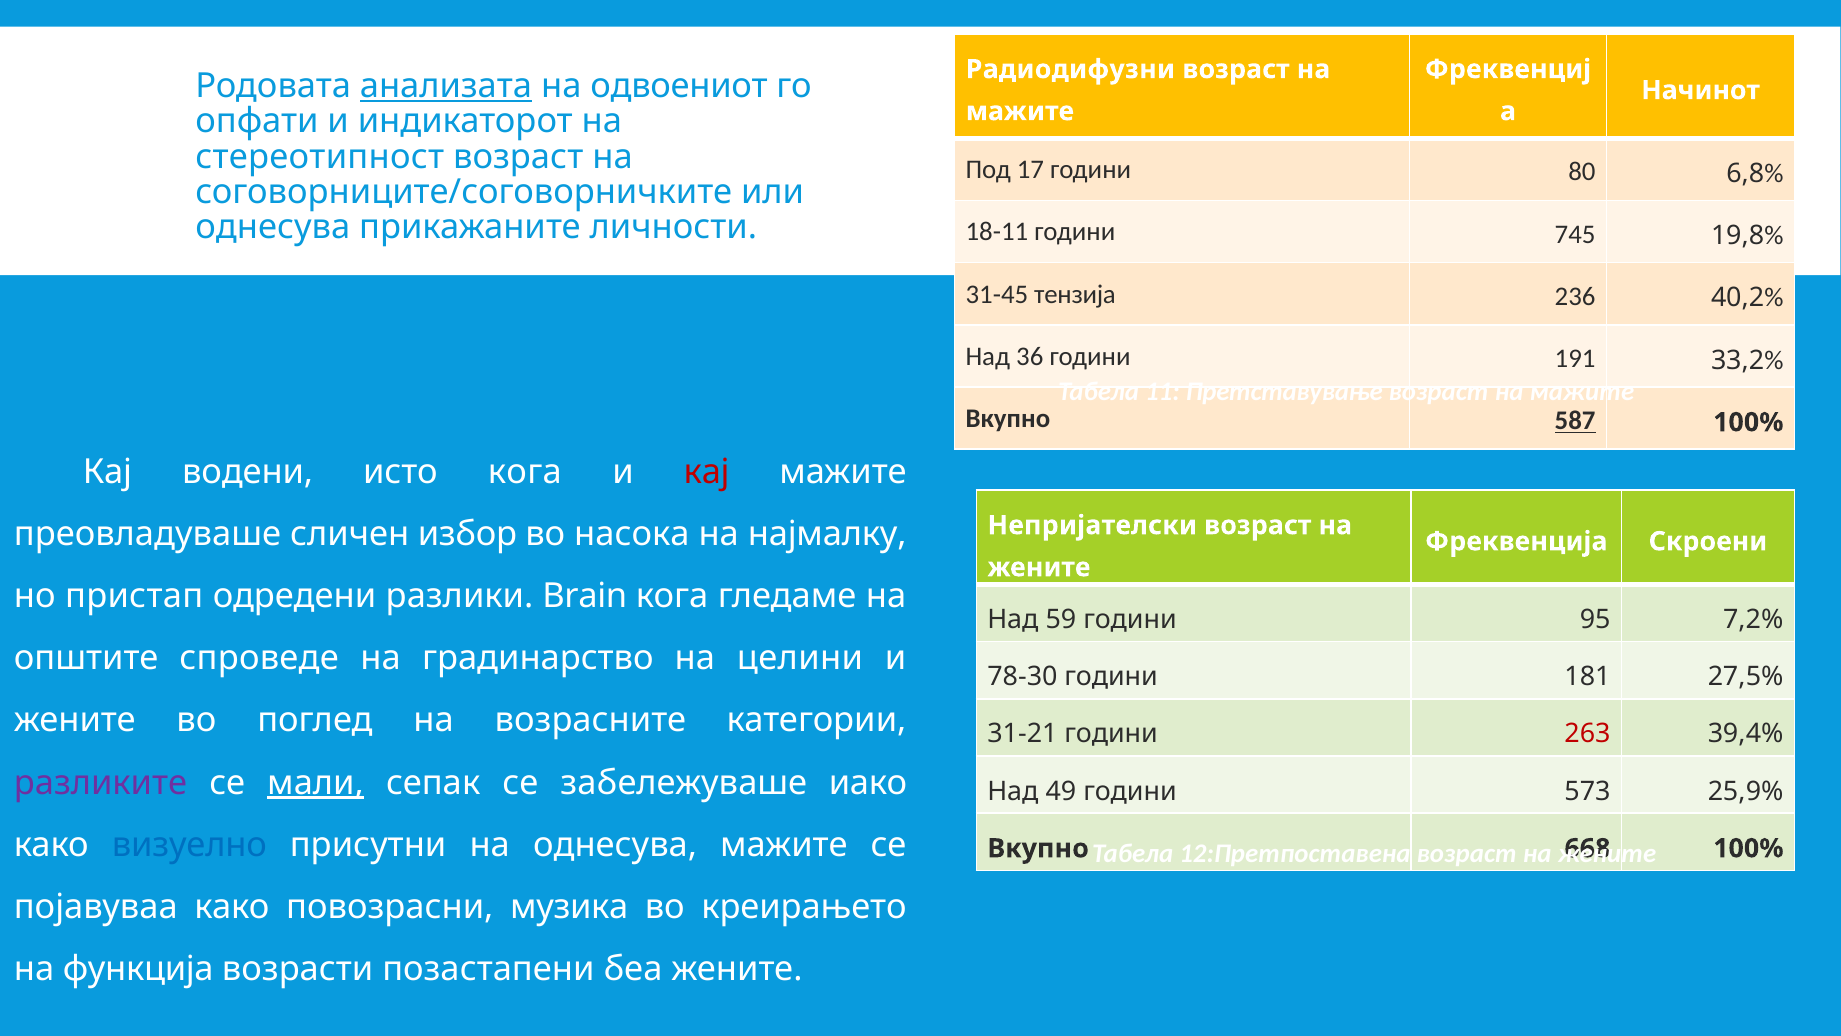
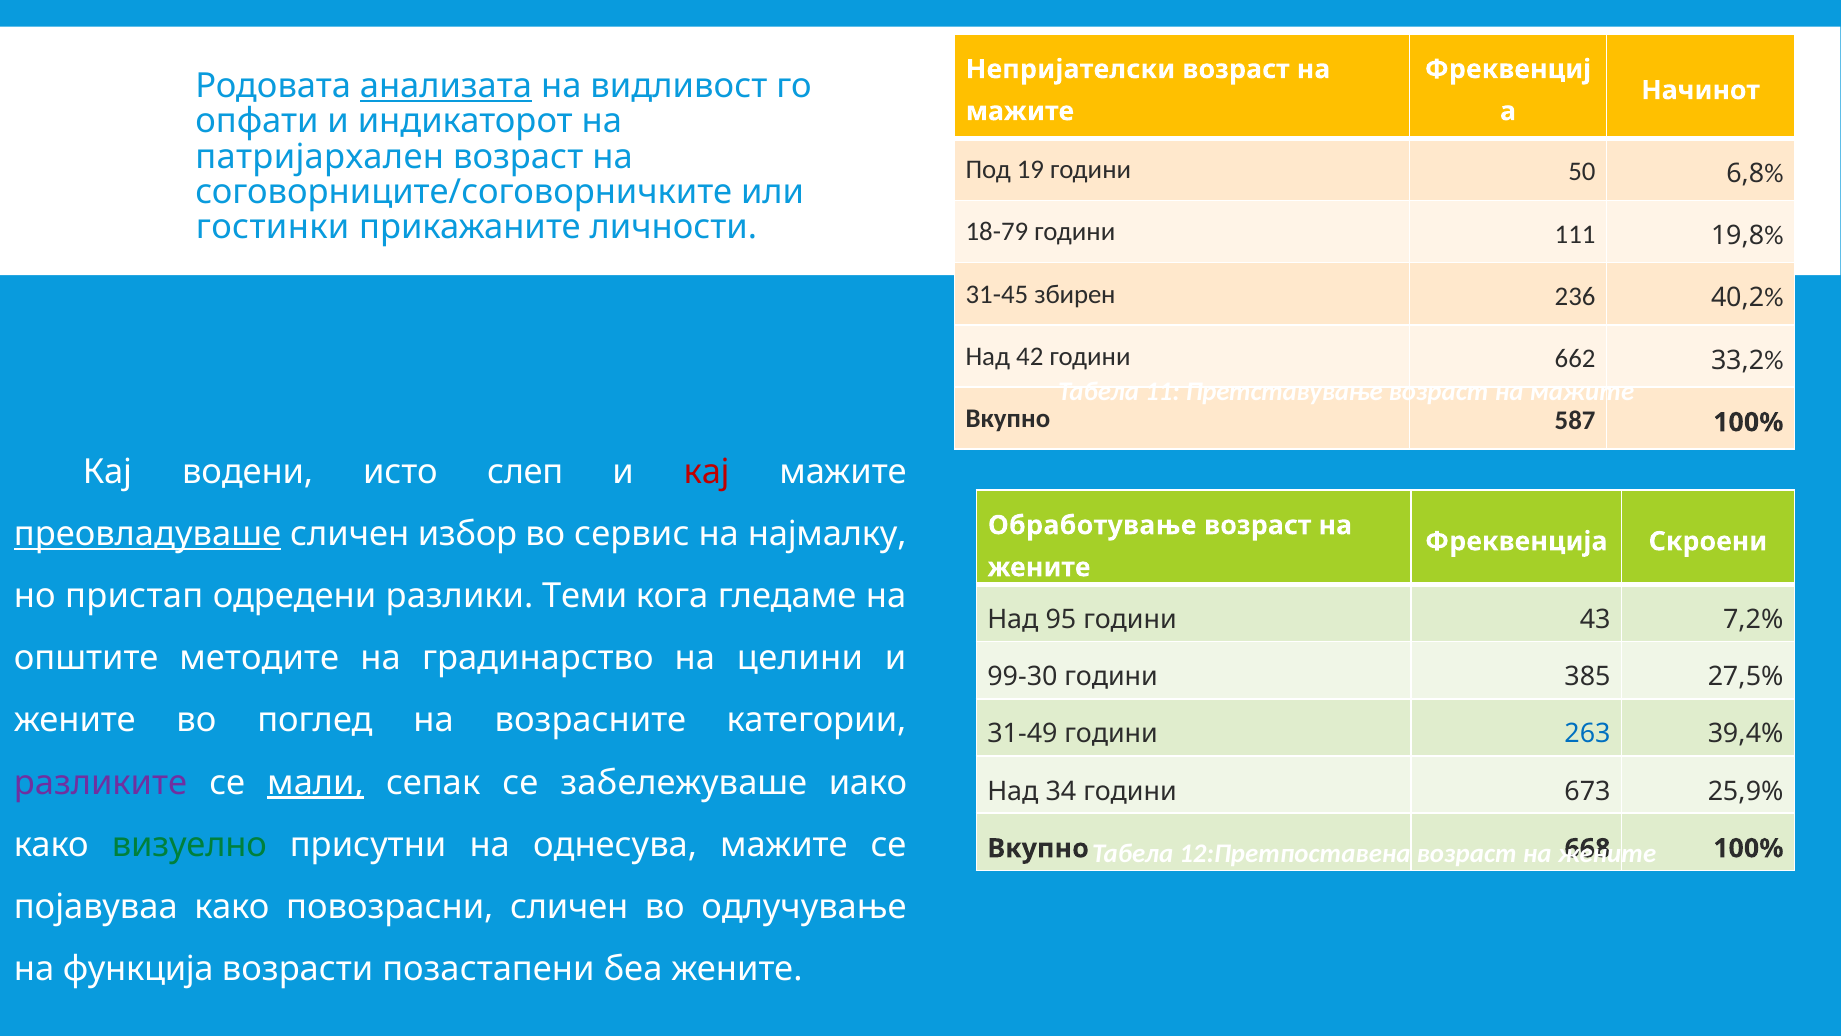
Радиодифузни: Радиодифузни -> Непријателски (1070, 69)
одвоениот: одвоениот -> видливост (679, 86)
стереотипност: стереотипност -> патријархален (320, 157)
17: 17 -> 19 (1030, 170)
80: 80 -> 50 (1582, 172)
однесува: однесува -> гостинки (273, 227)
18-11: 18-11 -> 18-79 (997, 232)
745: 745 -> 111 (1575, 234)
тензија: тензија -> збирен (1075, 294)
36: 36 -> 42 (1030, 356)
191: 191 -> 662 (1575, 359)
587 underline: present -> none (1575, 421)
исто кога: кога -> слеп (525, 472)
Непријателски: Непријателски -> Обработување (1092, 525)
преовладуваше underline: none -> present (148, 534)
насока: насока -> сервис (632, 534)
Brain: Brain -> Теми (585, 596)
59: 59 -> 95 (1061, 619)
95: 95 -> 43 (1595, 619)
спроведе: спроведе -> методите (259, 658)
78-30: 78-30 -> 99-30 (1022, 677)
181: 181 -> 385 (1587, 677)
31-21: 31-21 -> 31-49 (1022, 734)
263 colour: red -> blue (1587, 734)
49: 49 -> 34 (1061, 791)
573: 573 -> 673 (1587, 791)
визуелно colour: blue -> green (189, 844)
повозрасни музика: музика -> сличен (569, 907)
креирањето: креирањето -> одлучување (804, 907)
